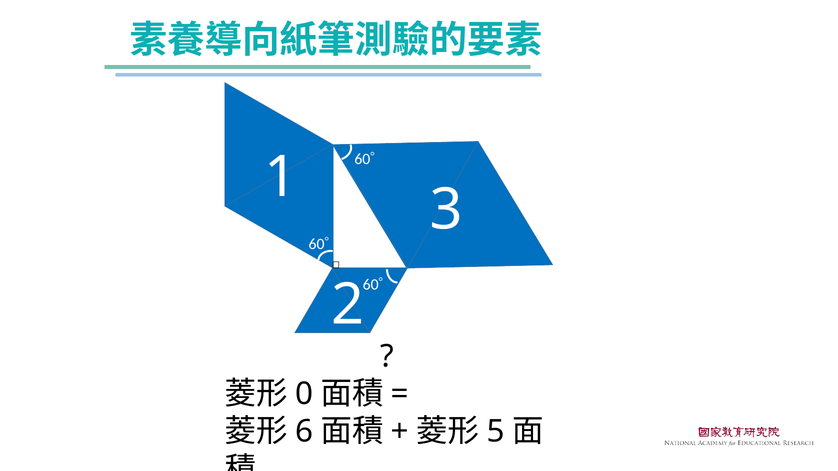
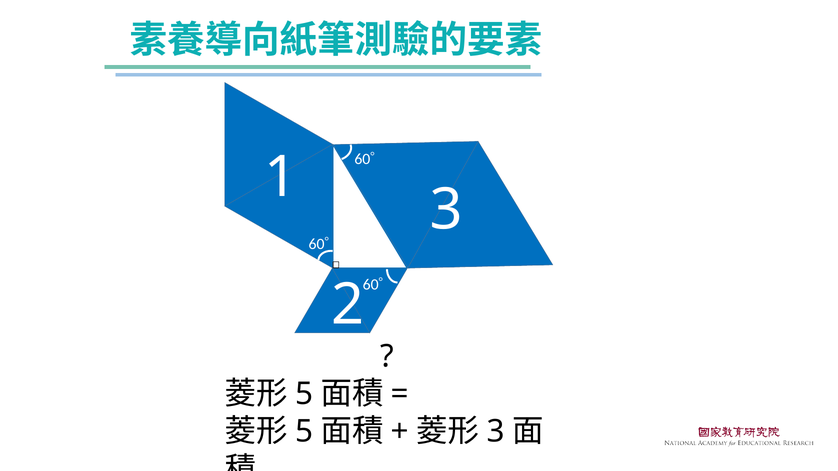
0: 0 -> 5 (304, 394)
6: 6 -> 5 (304, 432)
5: 5 -> 3 (496, 432)
